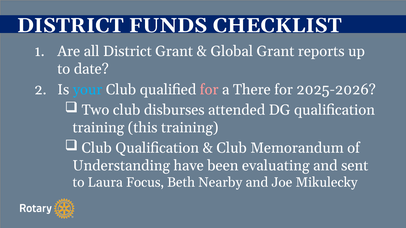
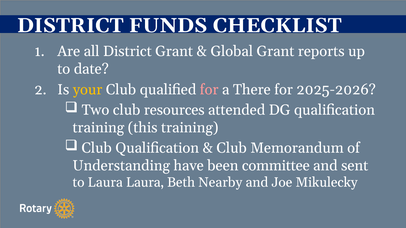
your colour: light blue -> yellow (88, 90)
disburses: disburses -> resources (174, 110)
evaluating: evaluating -> committee (276, 166)
Laura Focus: Focus -> Laura (145, 183)
